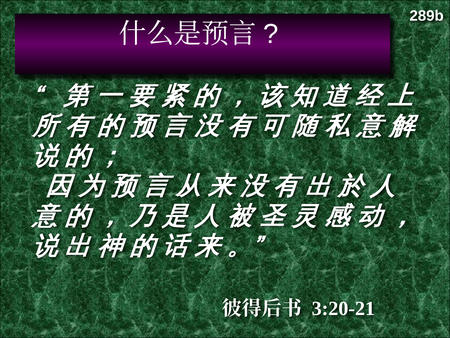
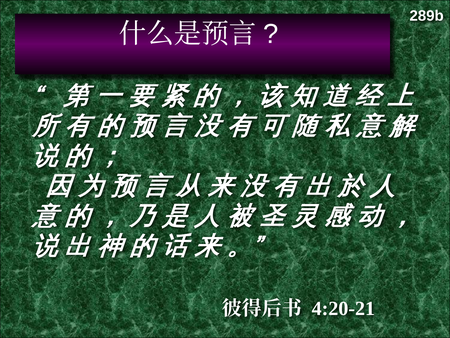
3:20-21: 3:20-21 -> 4:20-21 (343, 308)
